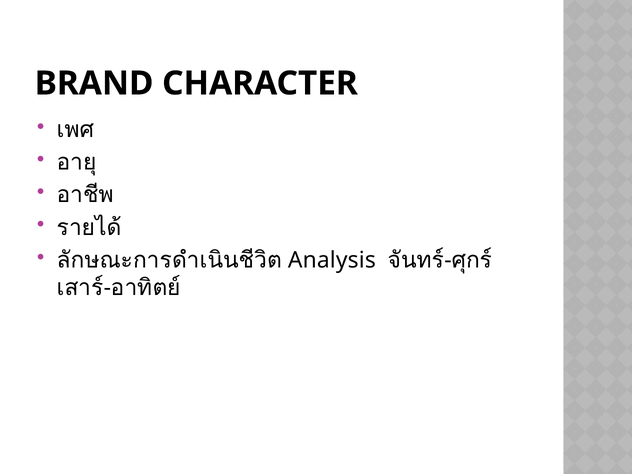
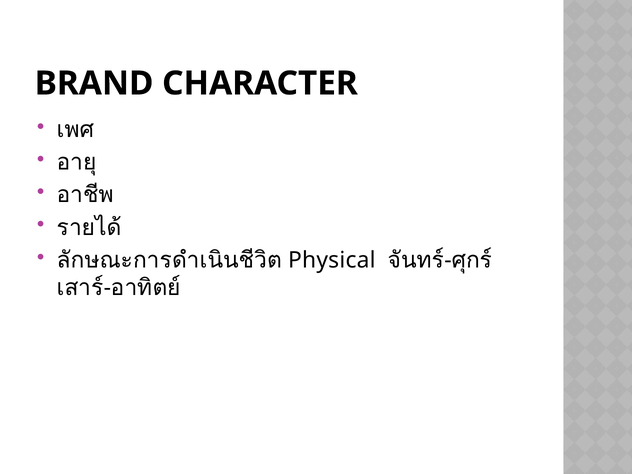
Analysis: Analysis -> Physical (332, 260)
